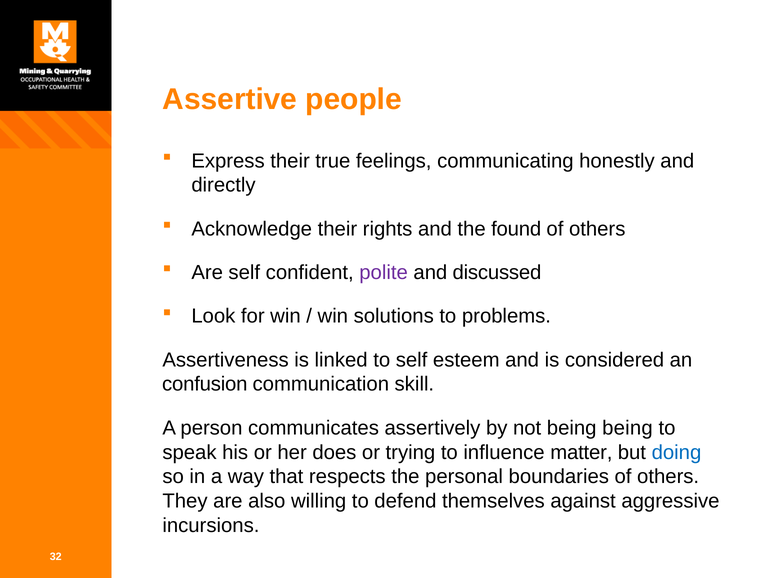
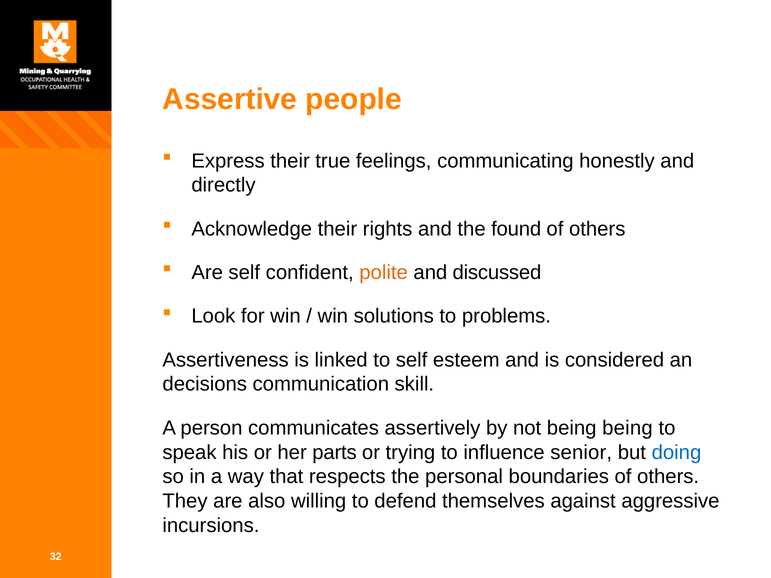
polite colour: purple -> orange (384, 273)
confusion: confusion -> decisions (205, 384)
does: does -> parts (334, 452)
matter: matter -> senior (581, 452)
